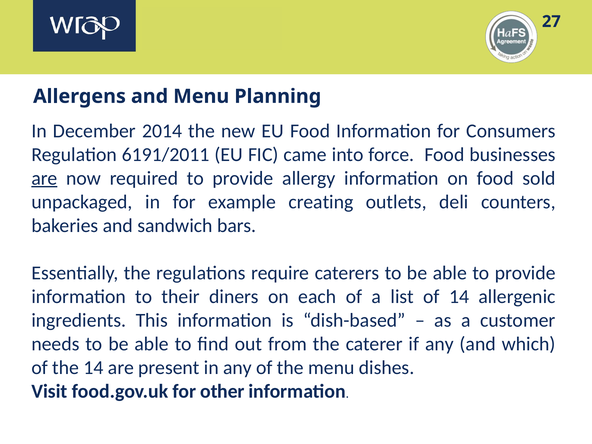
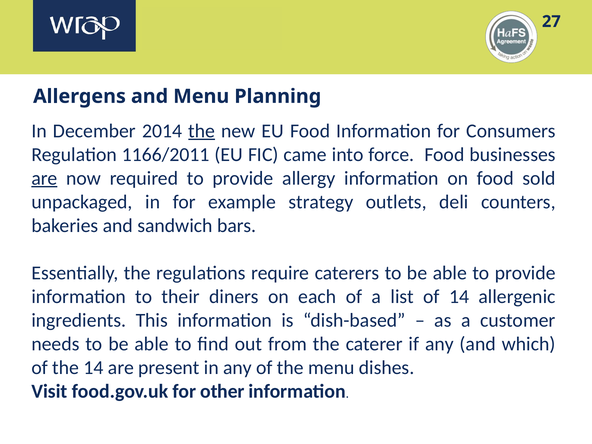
the underline: none -> present (202, 131)
6191/2011: 6191/2011 -> 1166/2011 (166, 155)
creating: creating -> strategy (321, 202)
